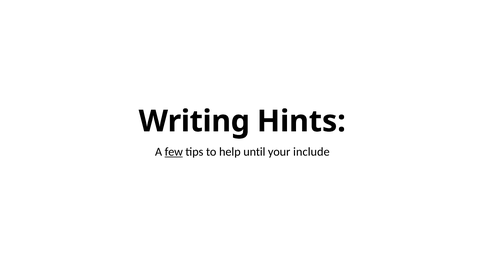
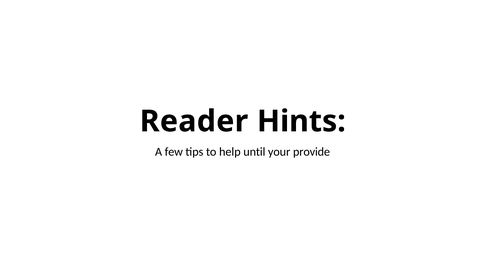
Writing: Writing -> Reader (194, 121)
few underline: present -> none (174, 152)
include: include -> provide (312, 152)
